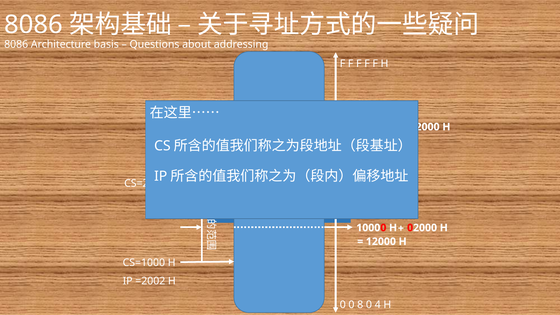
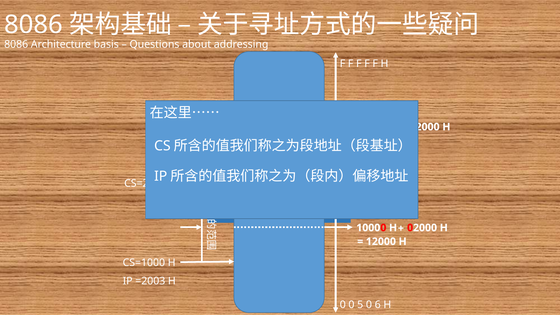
=2002: =2002 -> =2003 (150, 281)
8: 8 -> 5 (360, 305)
0 4: 4 -> 6 (378, 305)
